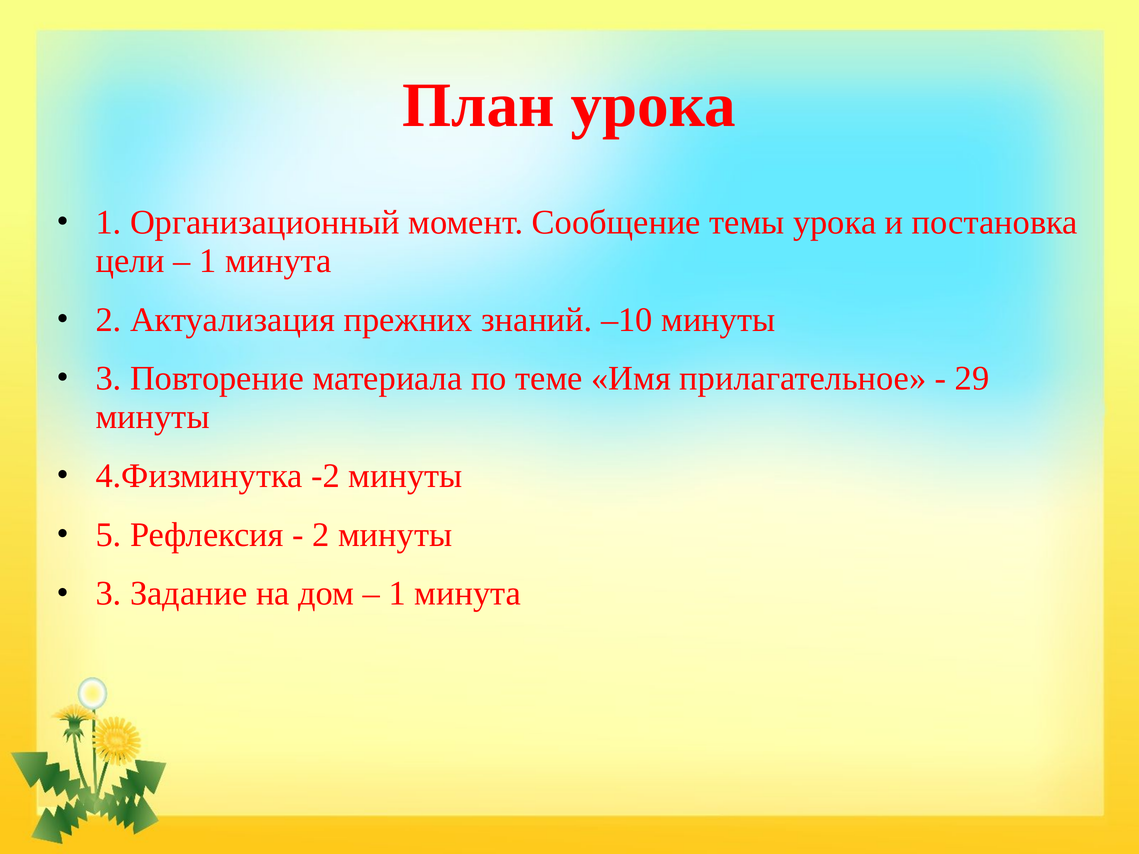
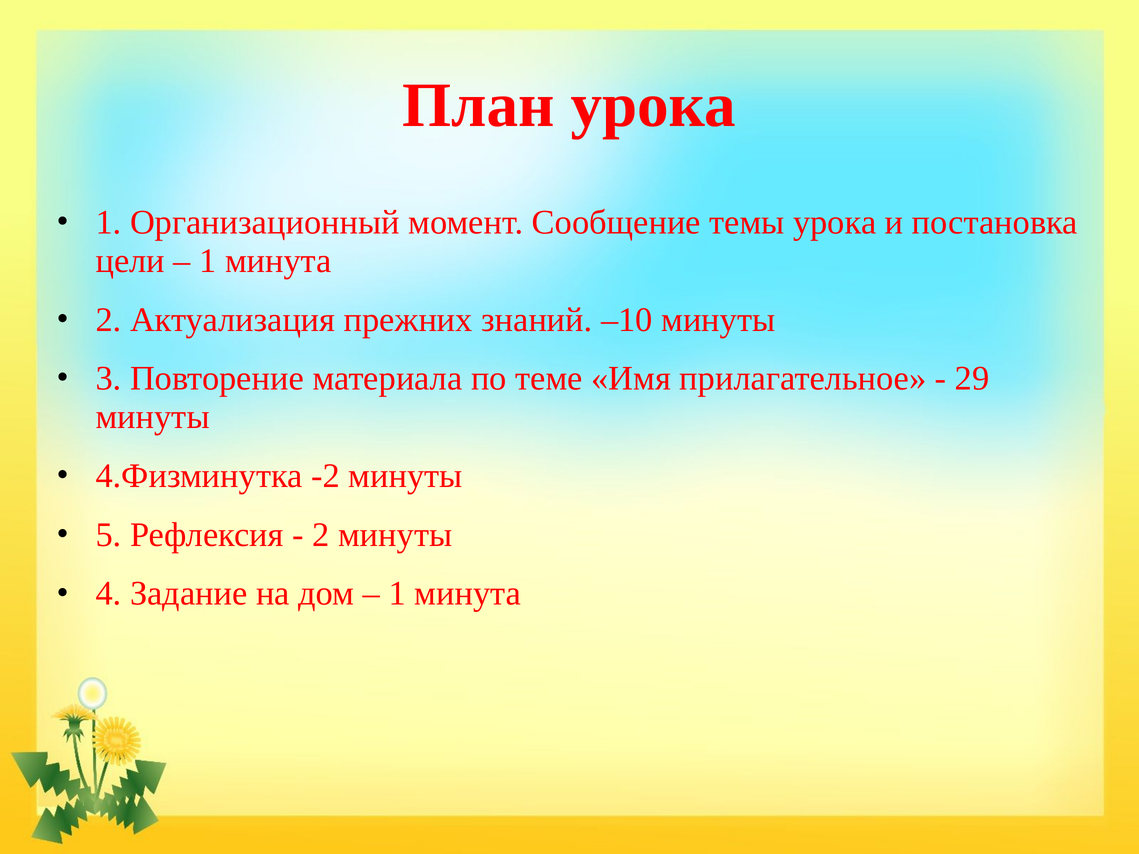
3: 3 -> 4 (109, 594)
